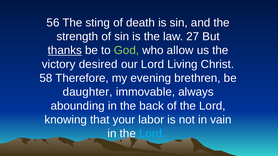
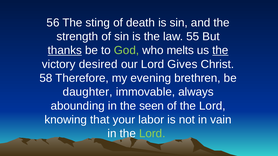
27: 27 -> 55 (193, 37)
allow: allow -> melts (180, 50)
the underline: none -> present (220, 50)
Living: Living -> Gives (182, 64)
back: back -> seen (152, 106)
Lord colour: light blue -> light green (152, 134)
